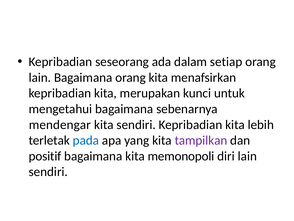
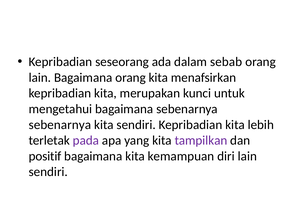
setiap: setiap -> sebab (226, 62)
mendengar: mendengar -> sebenarnya (60, 124)
pada colour: blue -> purple (86, 140)
memonopoli: memonopoli -> kemampuan (181, 156)
